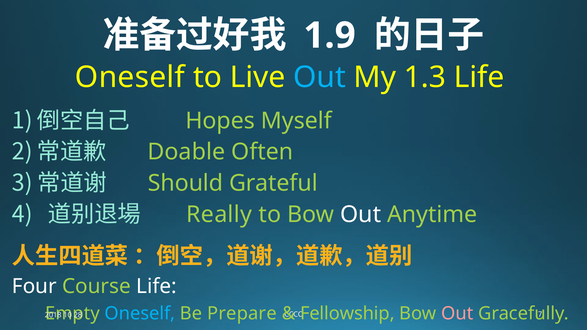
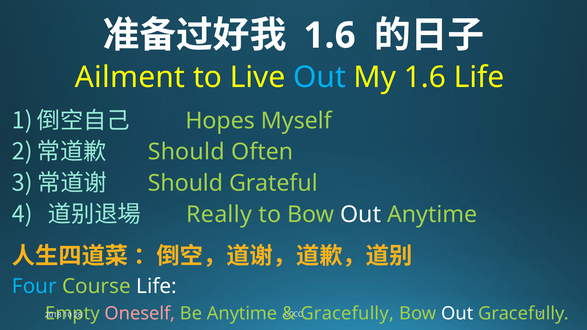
1.9: 1.9 -> 1.6 (330, 36)
Oneself: Oneself -> Ailment (130, 77)
My 1.3: 1.3 -> 1.6 (425, 77)
Doable: Doable -> Should (186, 152)
Four colour: white -> light blue (34, 286)
Oneself colour: light blue -> pink (140, 314)
Be Prepare: Prepare -> Anytime (242, 314)
Fellowship: Fellowship -> Gracefully (347, 314)
Out colour: pink -> white (457, 314)
